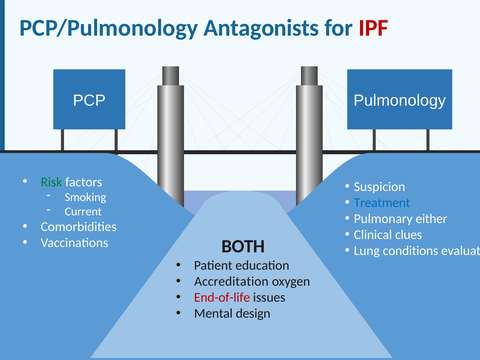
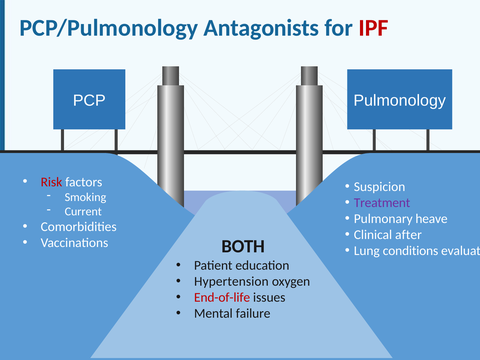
Risk colour: green -> red (51, 182)
Treatment colour: blue -> purple (382, 203)
either: either -> heave (432, 219)
clues: clues -> after (409, 235)
Accreditation: Accreditation -> Hypertension (231, 281)
design: design -> failure (253, 313)
